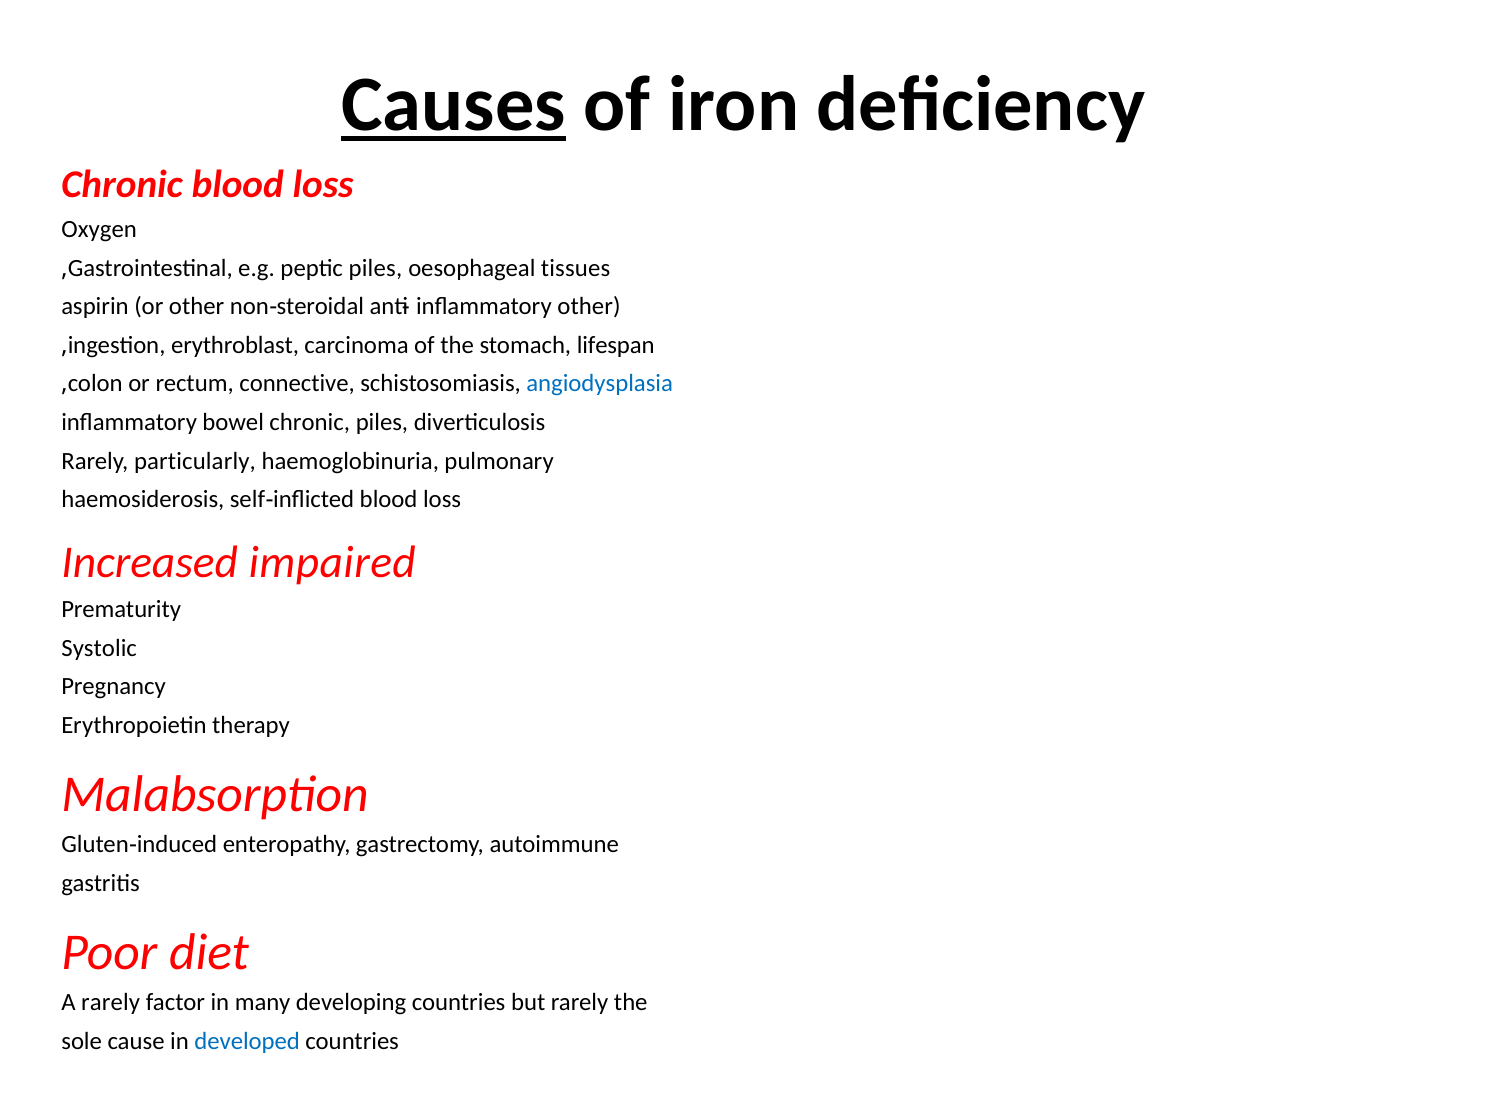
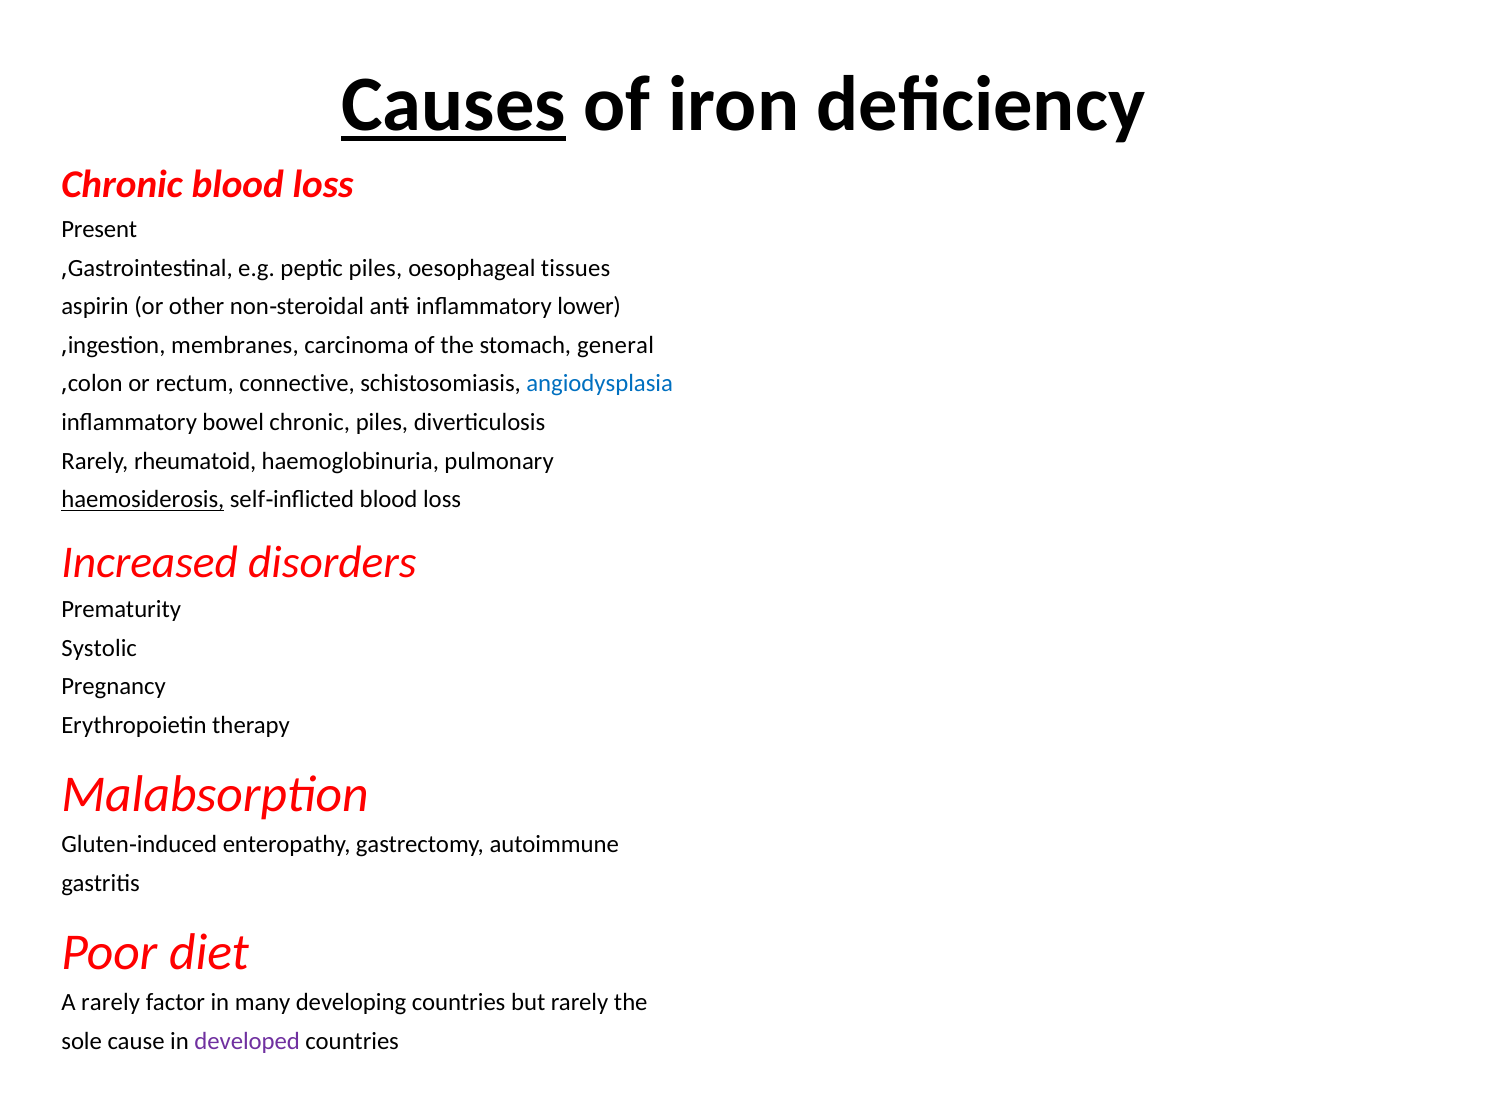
Oxygen: Oxygen -> Present (99, 229)
inflammatory other: other -> lower (589, 307)
erythroblast: erythroblast -> membranes (235, 345)
lifespan: lifespan -> general (615, 345)
particularly: particularly -> rheumatoid (195, 461)
haemosiderosis underline: none -> present (143, 500)
impaired: impaired -> disorders (332, 562)
developed colour: blue -> purple (247, 1041)
